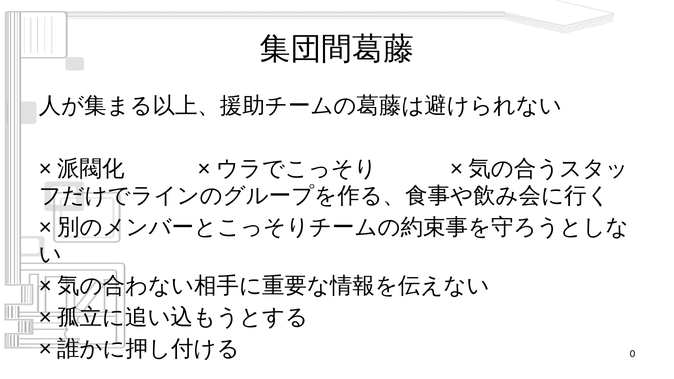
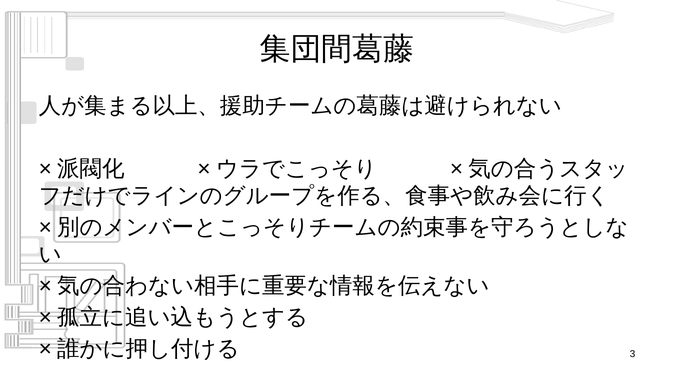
0: 0 -> 3 (633, 354)
